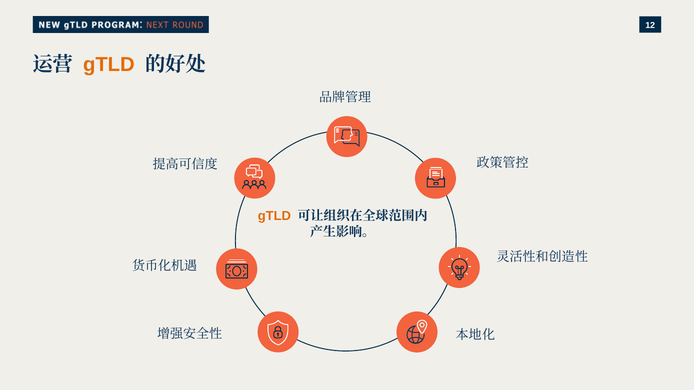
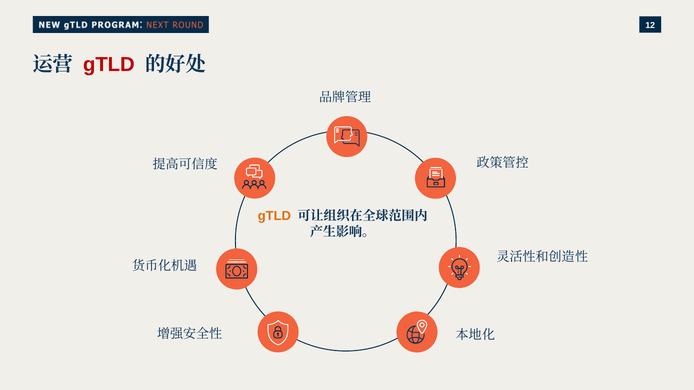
gTLD colour: orange -> red (109, 65)
